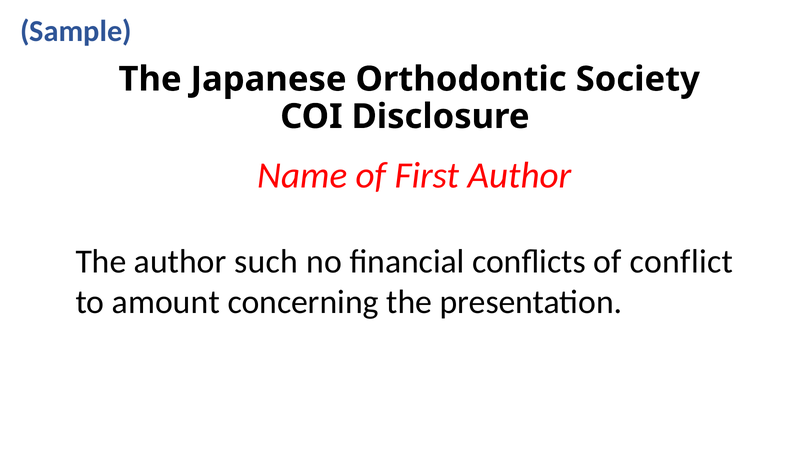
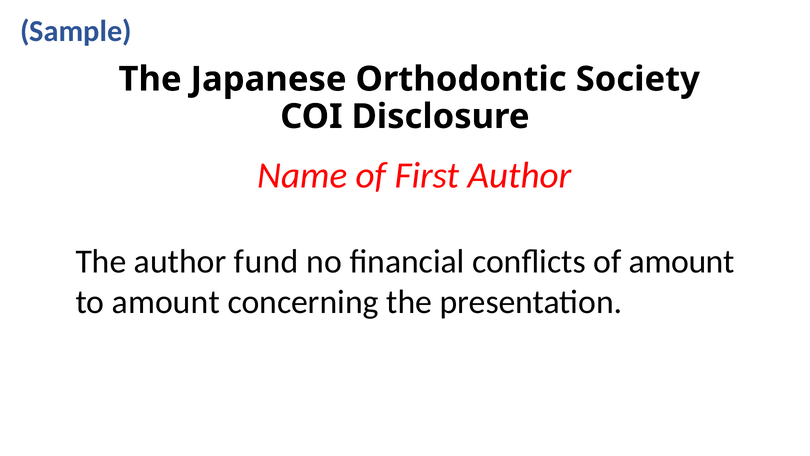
such: such -> fund (266, 261)
of conflict: conflict -> amount (682, 261)
